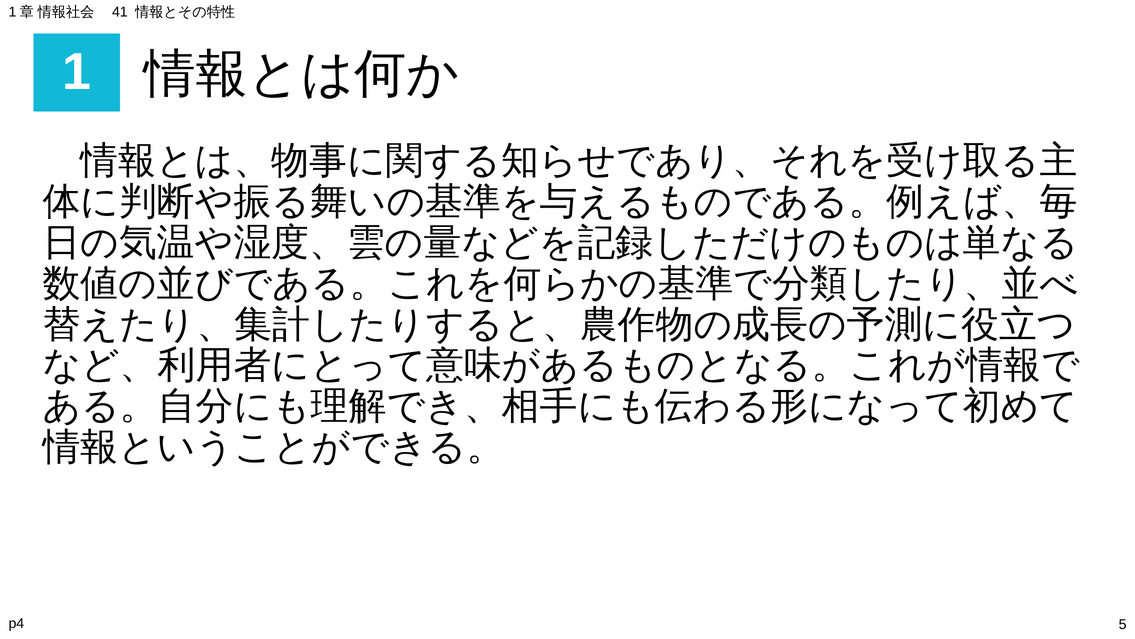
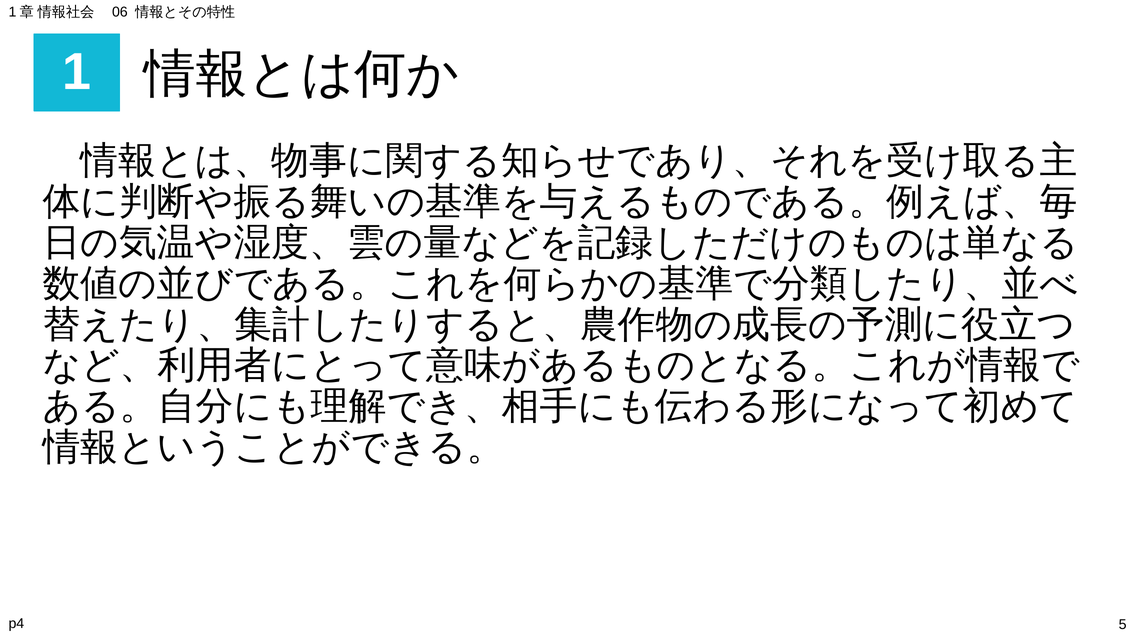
41: 41 -> 06 (120, 12)
